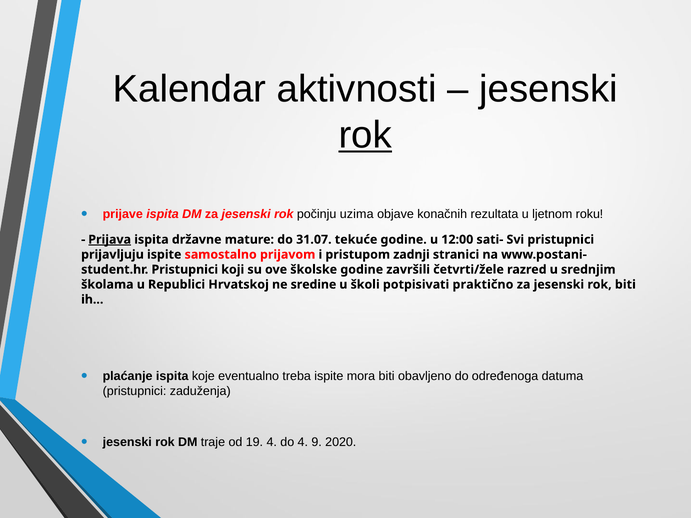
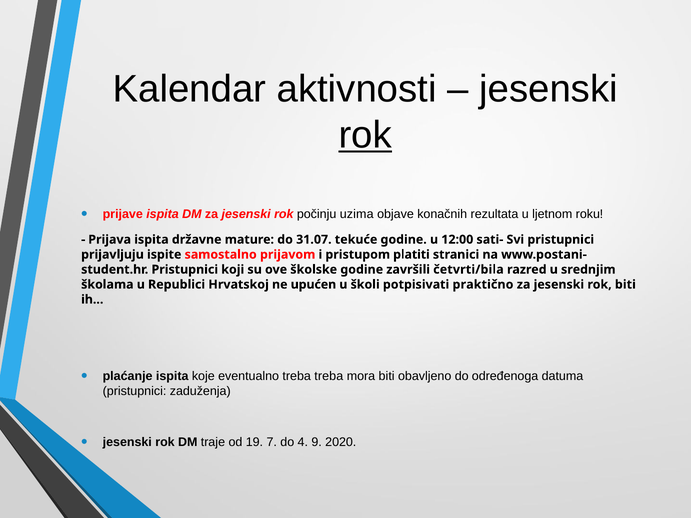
Prijava underline: present -> none (110, 240)
zadnji: zadnji -> platiti (411, 255)
četvrti/žele: četvrti/žele -> četvrti/bila (468, 270)
sredine: sredine -> upućen (313, 285)
treba ispite: ispite -> treba (329, 376)
19 4: 4 -> 7 (272, 442)
